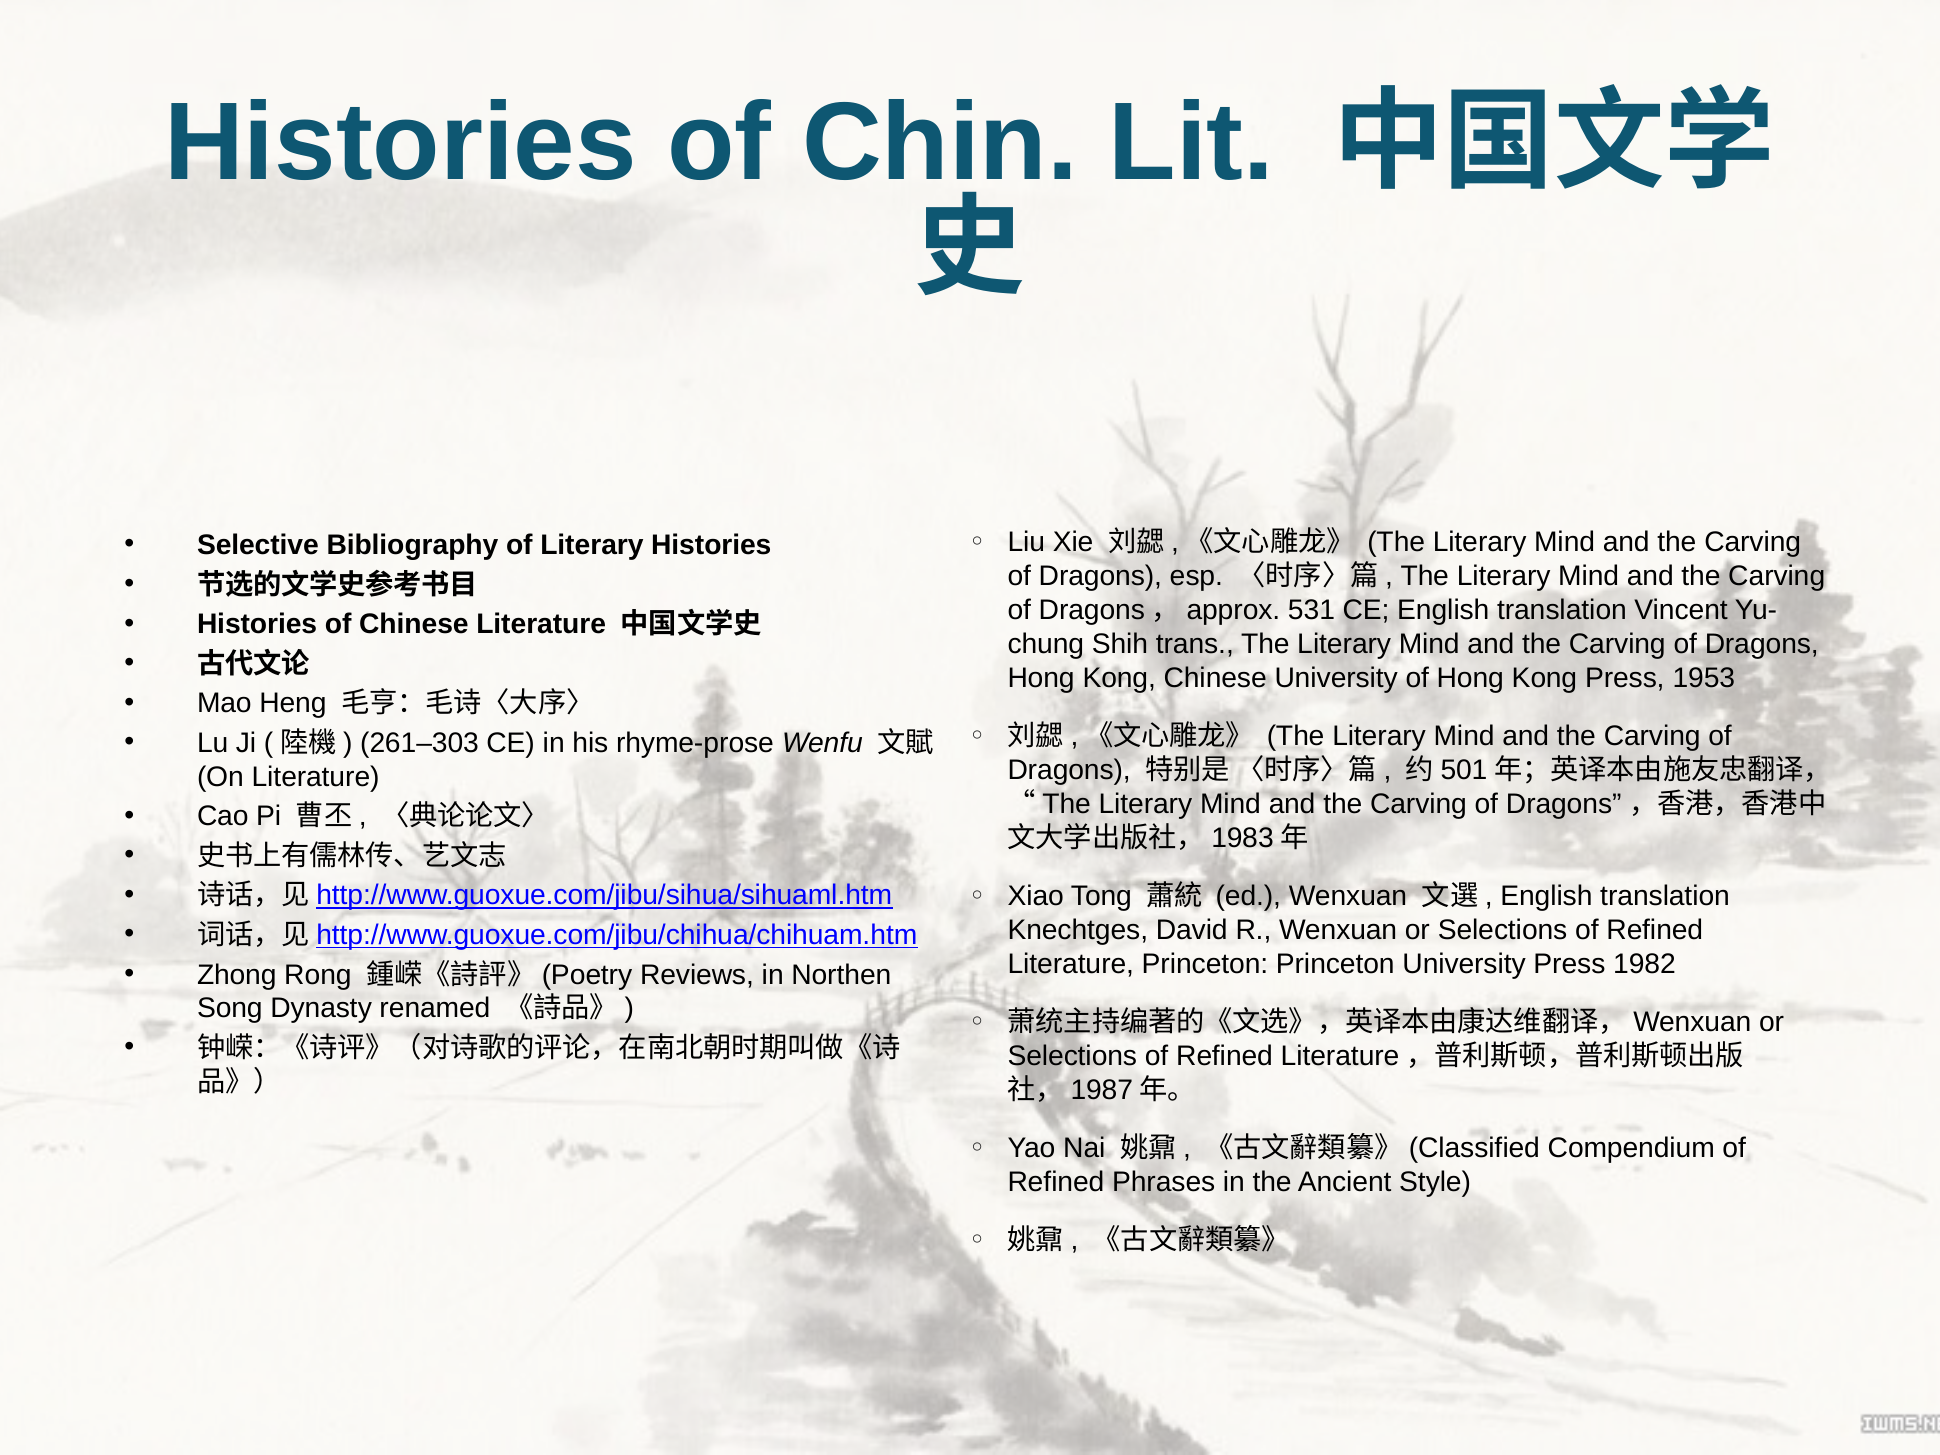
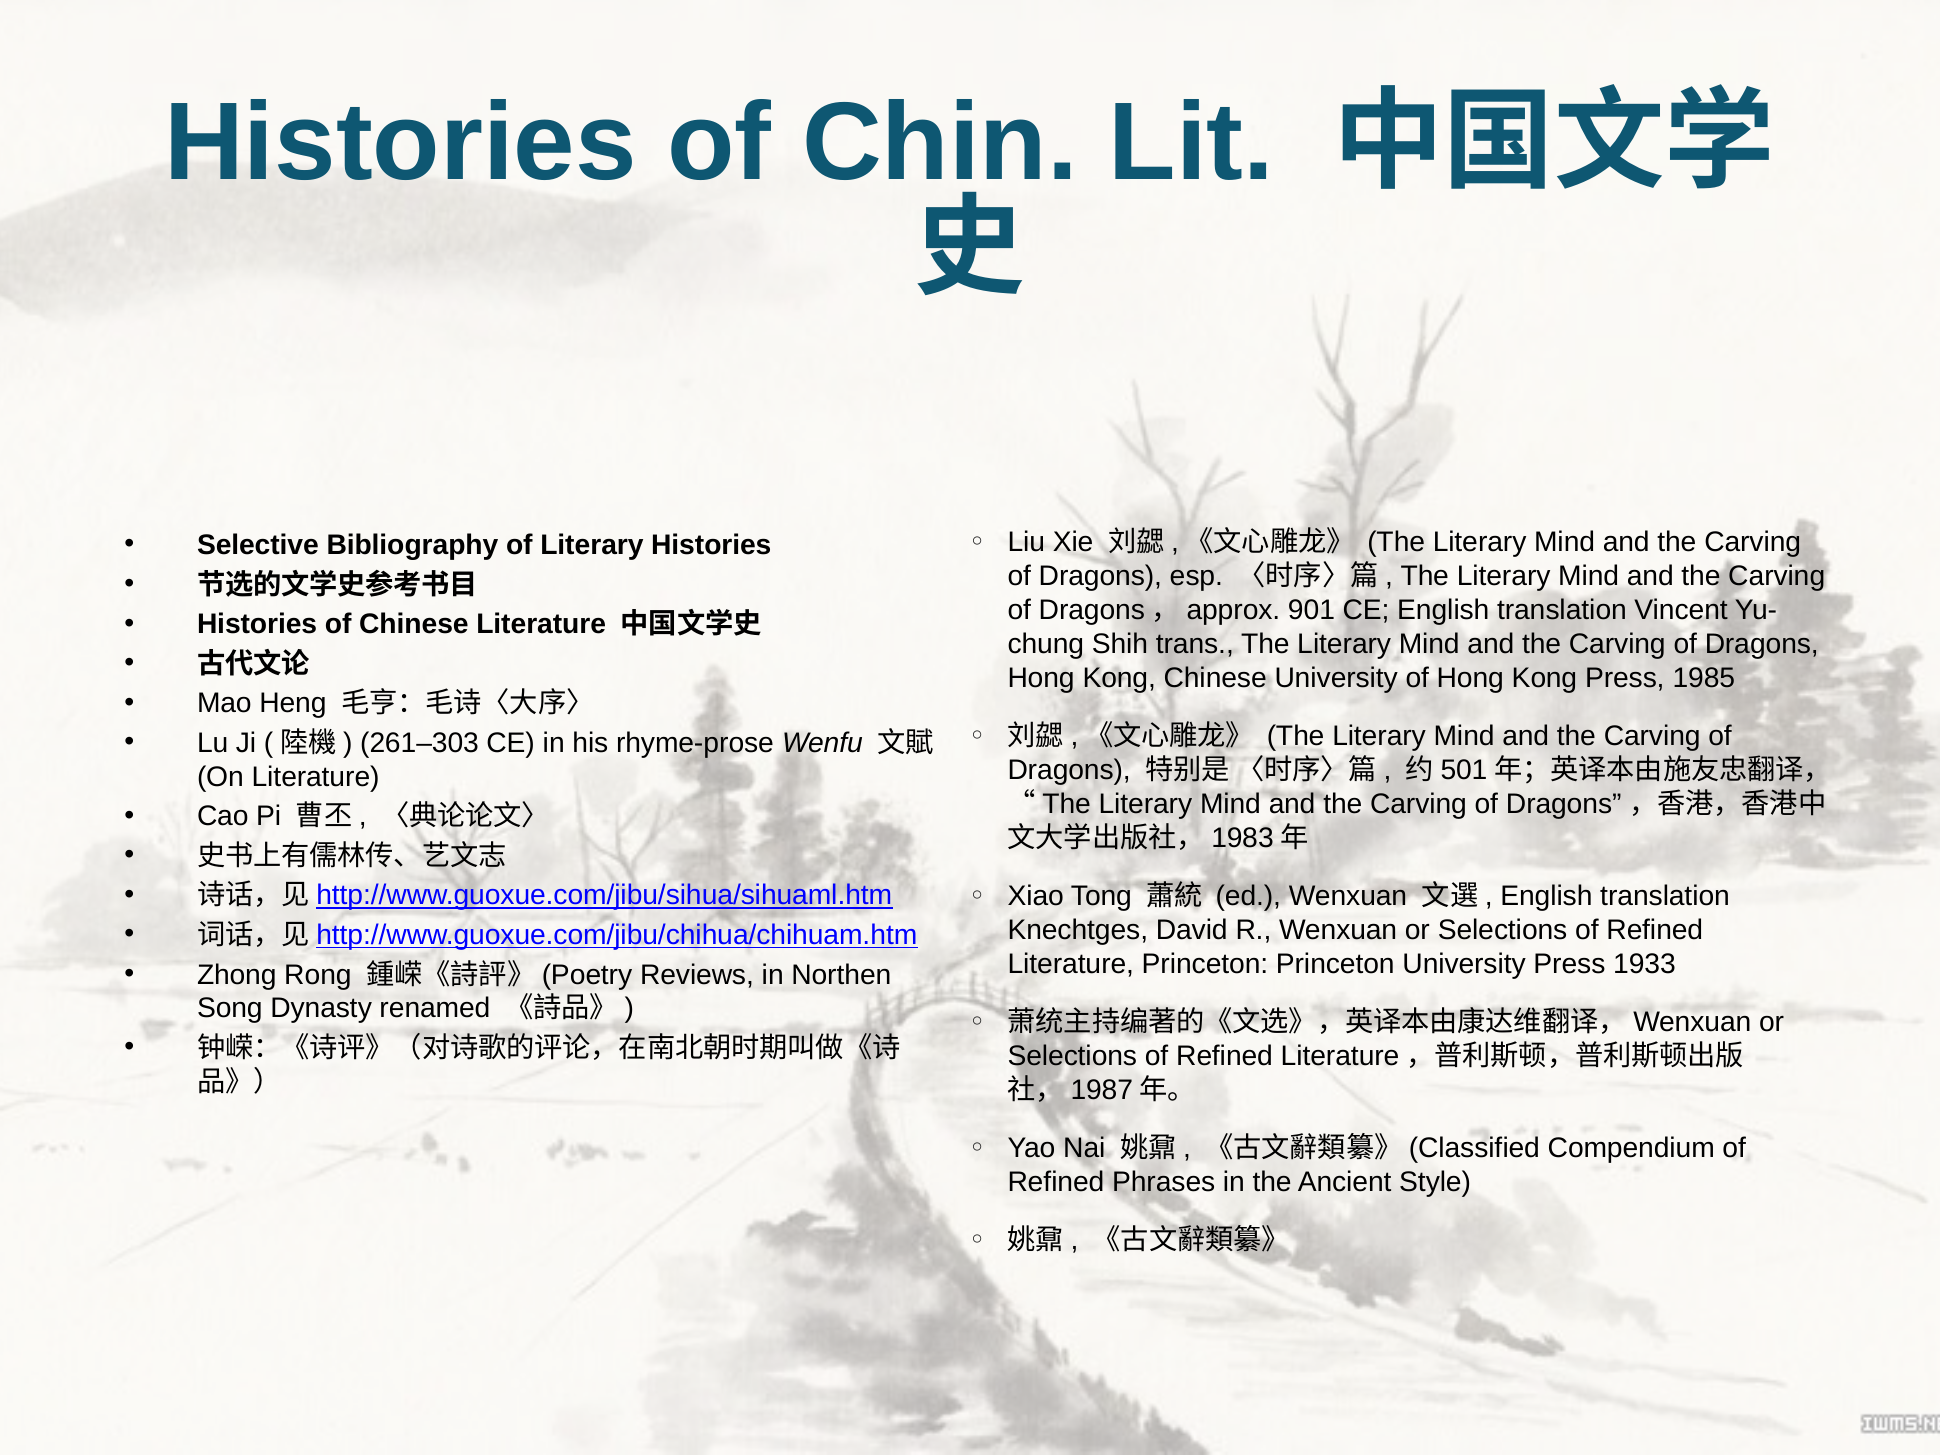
531: 531 -> 901 (1311, 610)
1953: 1953 -> 1985 (1704, 678)
1982: 1982 -> 1933 (1645, 964)
